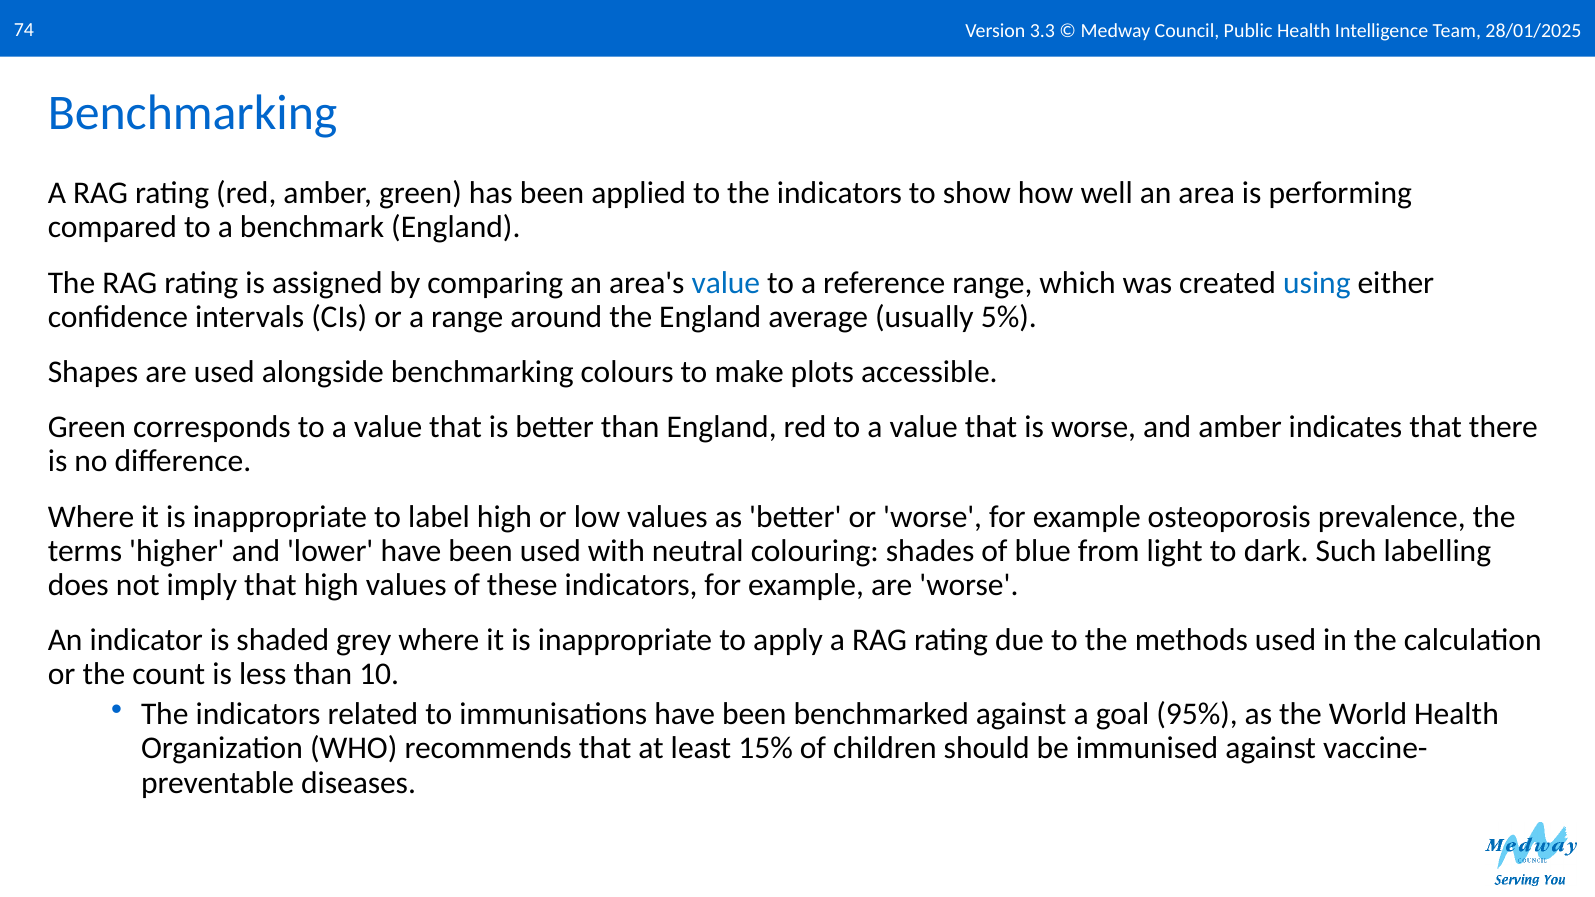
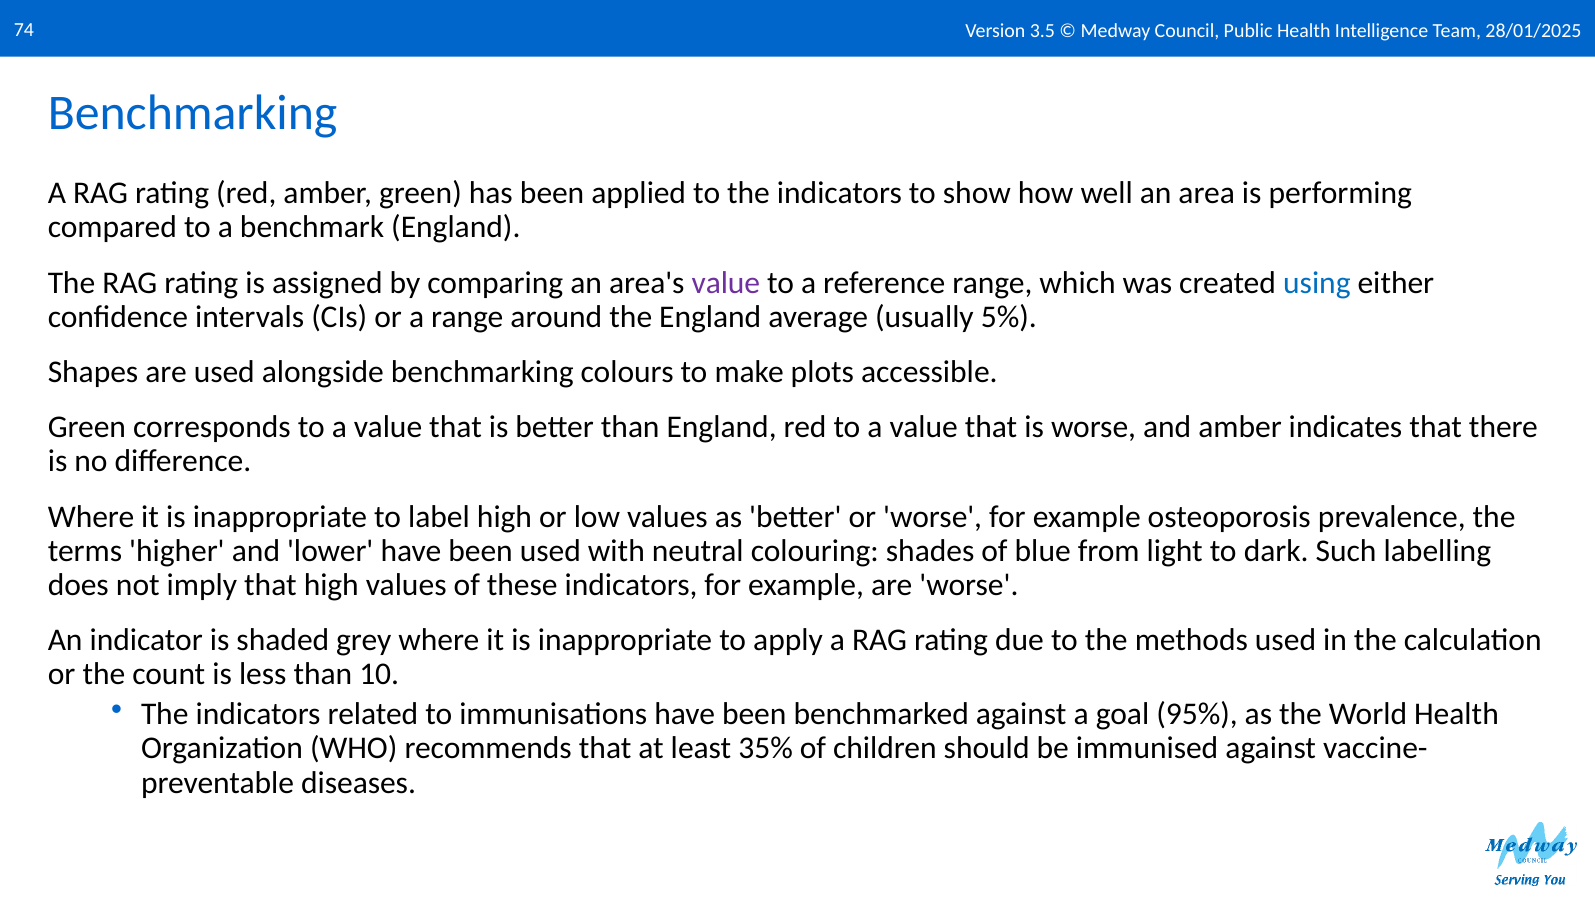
3.3: 3.3 -> 3.5 (1042, 31)
value colour: blue -> purple (726, 283)
15%: 15% -> 35% (766, 749)
